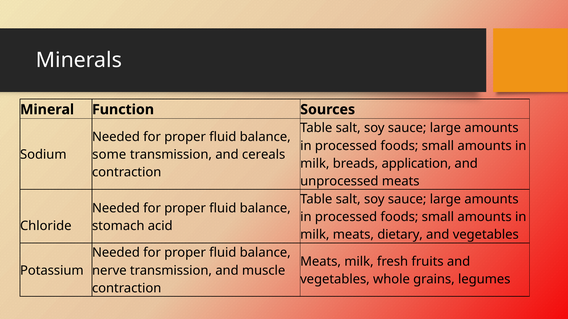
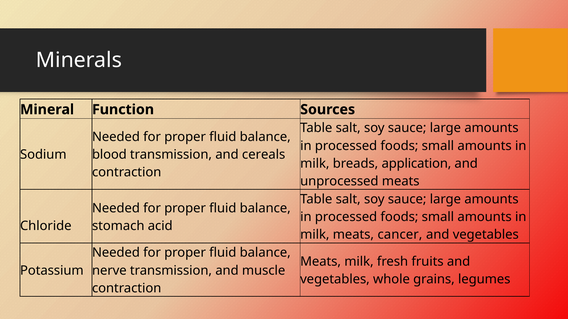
some: some -> blood (109, 155)
dietary: dietary -> cancer (400, 235)
